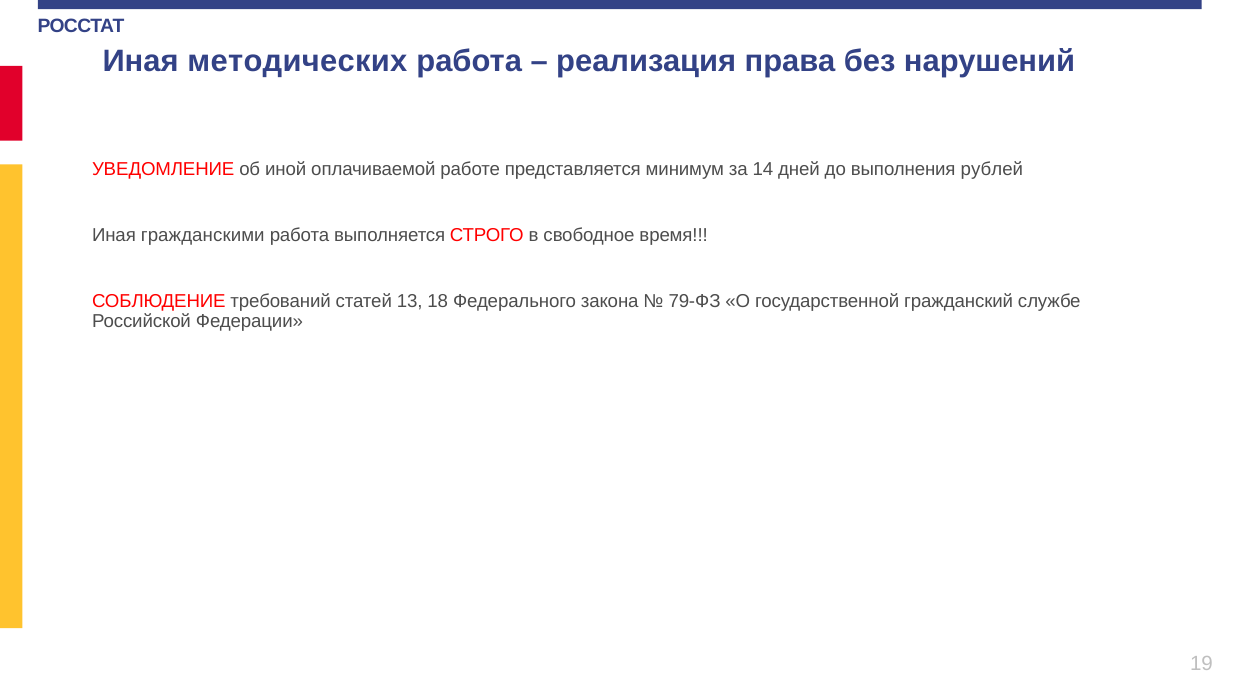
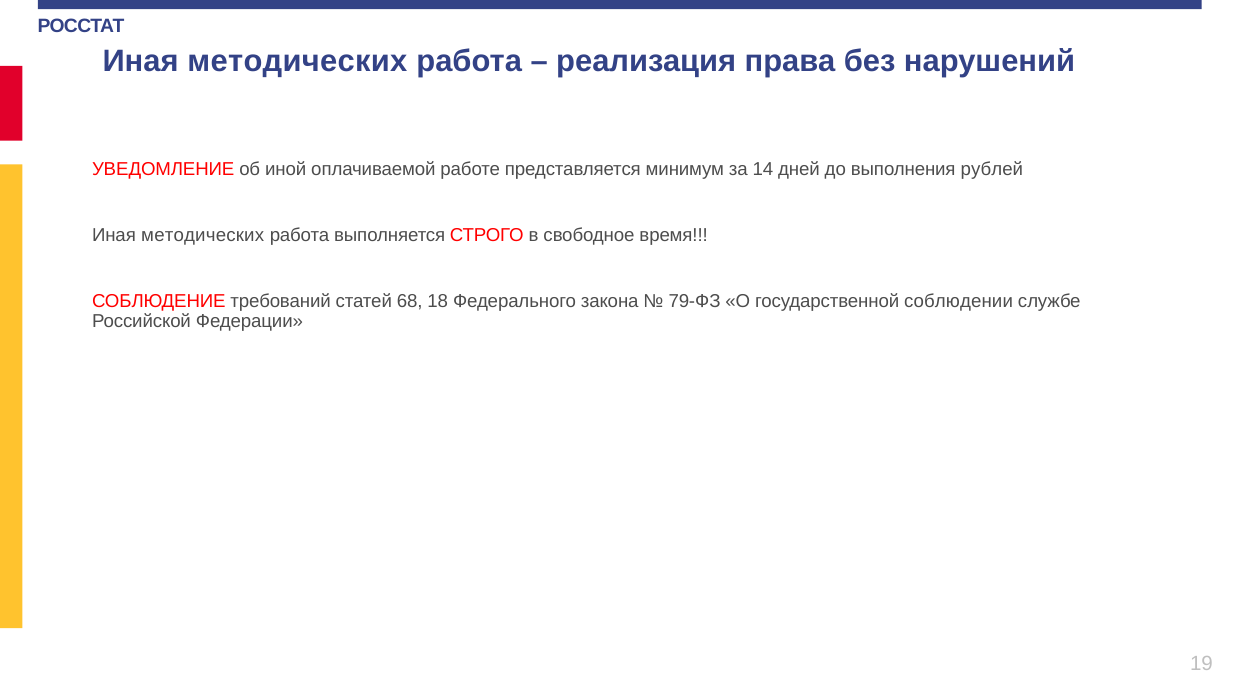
гражданскими: гражданскими -> методических (203, 235)
13: 13 -> 68 (410, 301)
гражданский: гражданский -> соблюдении (959, 301)
